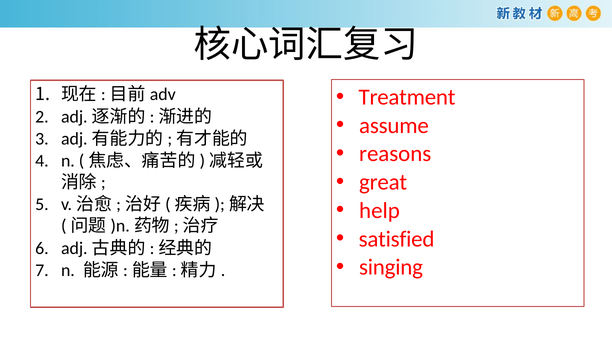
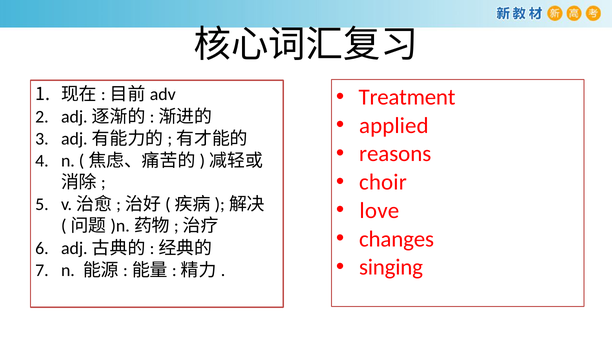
assume: assume -> applied (394, 126)
great: great -> choir (383, 182)
help: help -> love (379, 211)
satisfied: satisfied -> changes (397, 239)
